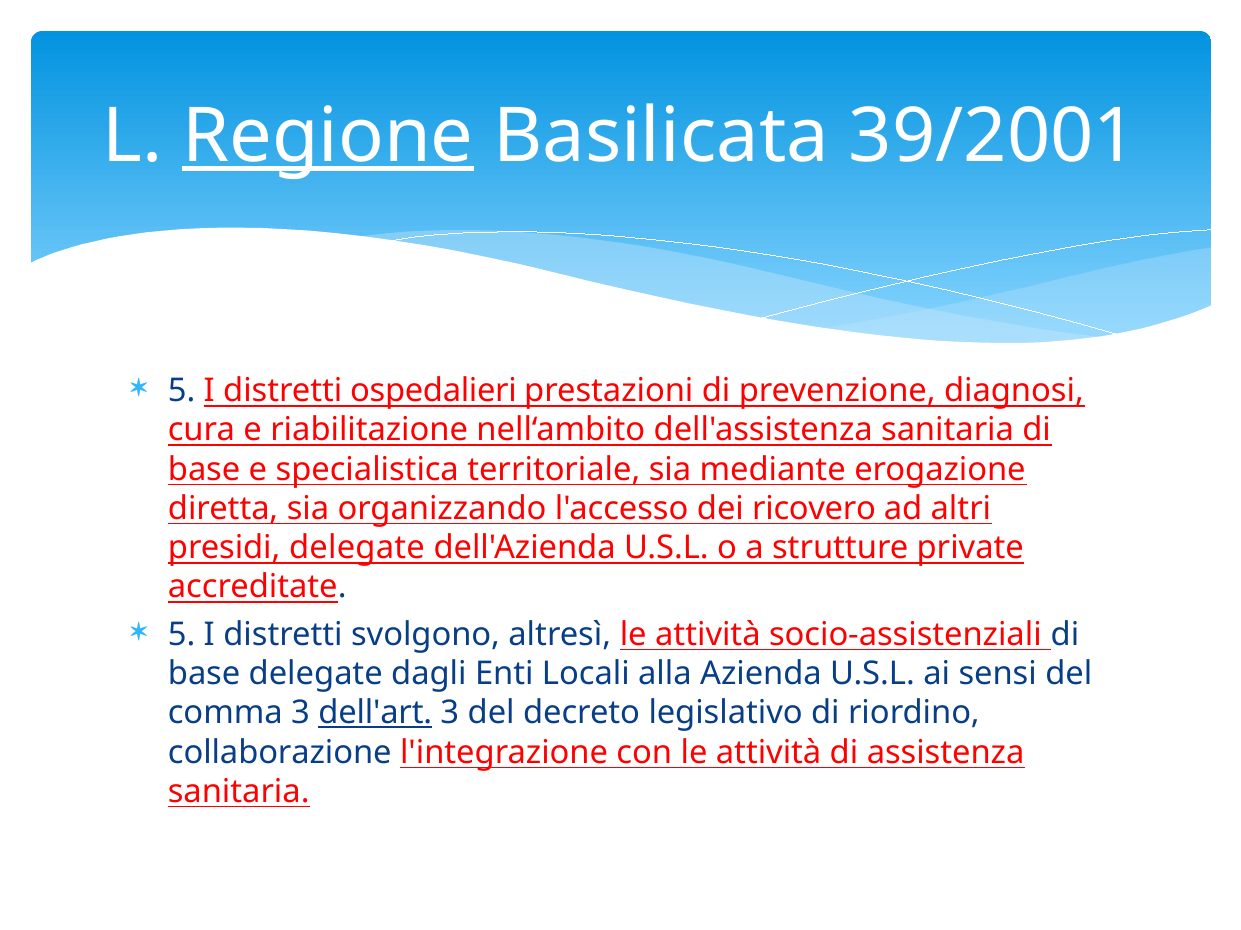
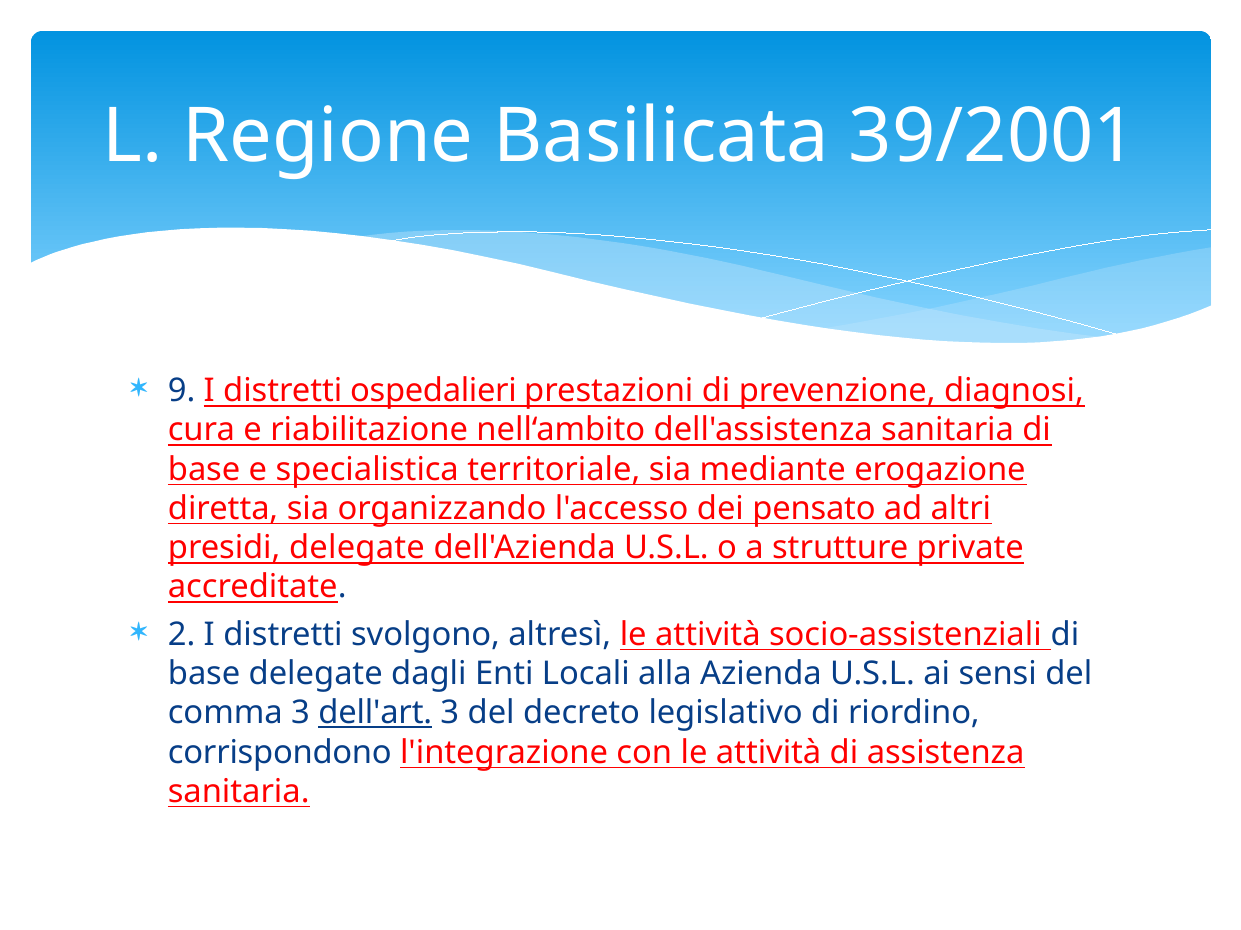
Regione underline: present -> none (328, 136)
5: 5 -> 9 (182, 391)
ricovero: ricovero -> pensato (814, 509)
5: 5 -> 2 (182, 635)
collaborazione: collaborazione -> corrispondono (280, 753)
